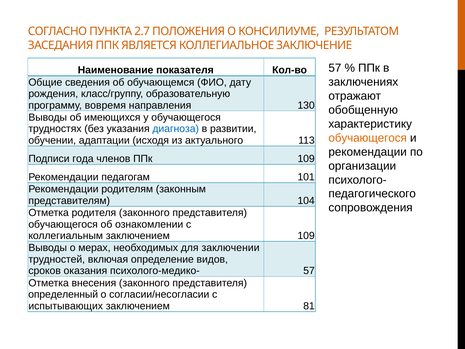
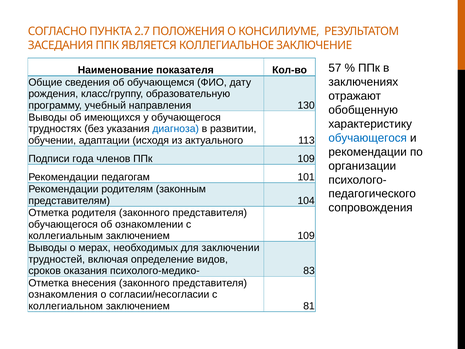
вовремя: вовремя -> учебный (105, 105)
обучающегося colour: orange -> blue (368, 138)
психолого-медико- 57: 57 -> 83 (309, 271)
определенный: определенный -> ознакомления (63, 294)
испытывающих: испытывающих -> коллегиальном (66, 306)
